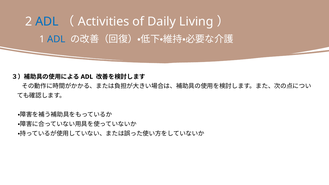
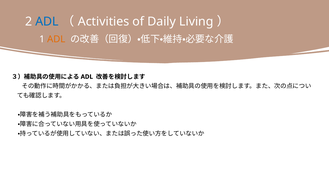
ADL colour: blue -> orange (56, 39)
